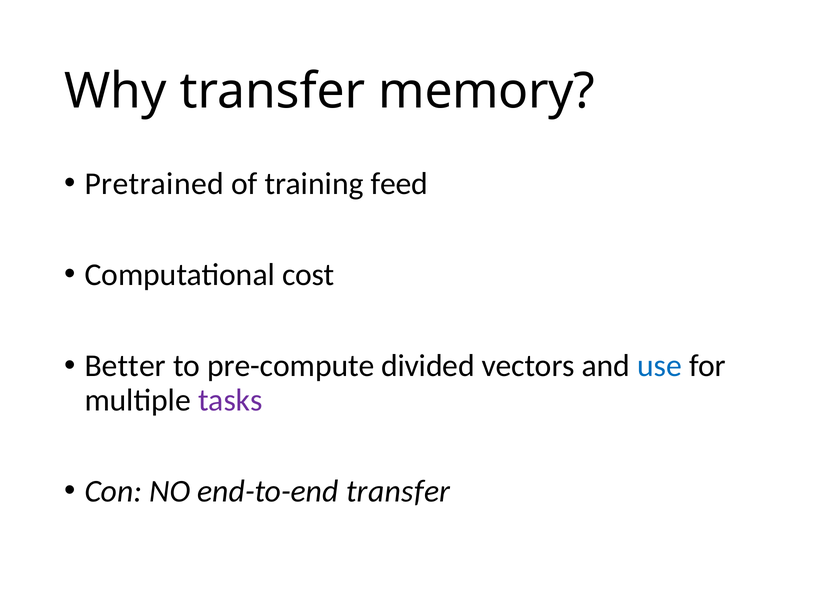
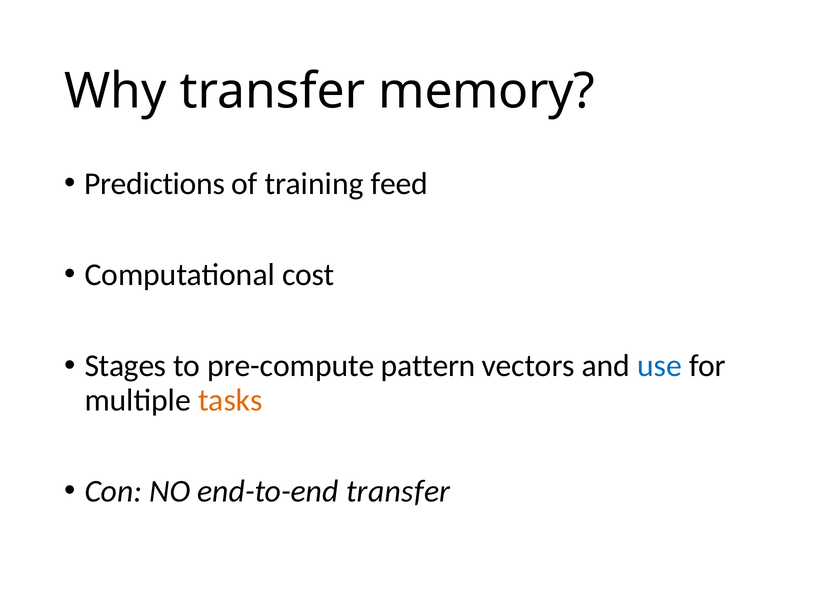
Pretrained: Pretrained -> Predictions (155, 184)
Better: Better -> Stages (125, 366)
divided: divided -> pattern (428, 366)
tasks colour: purple -> orange (230, 400)
